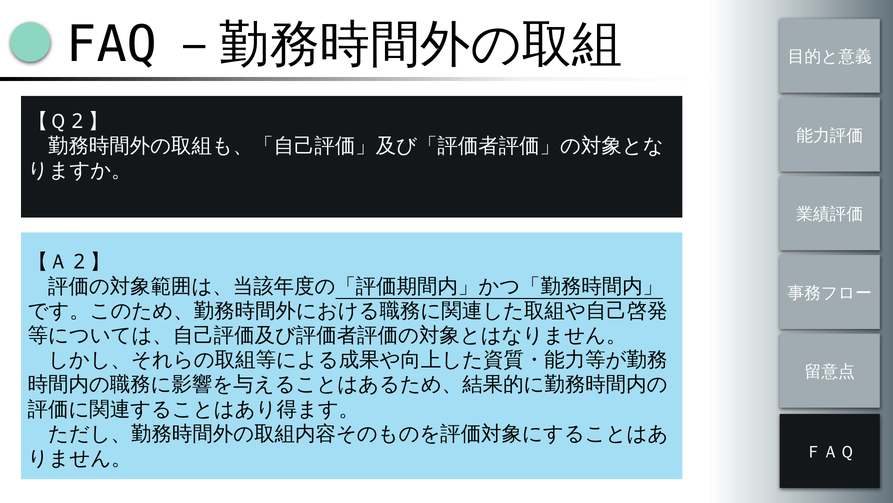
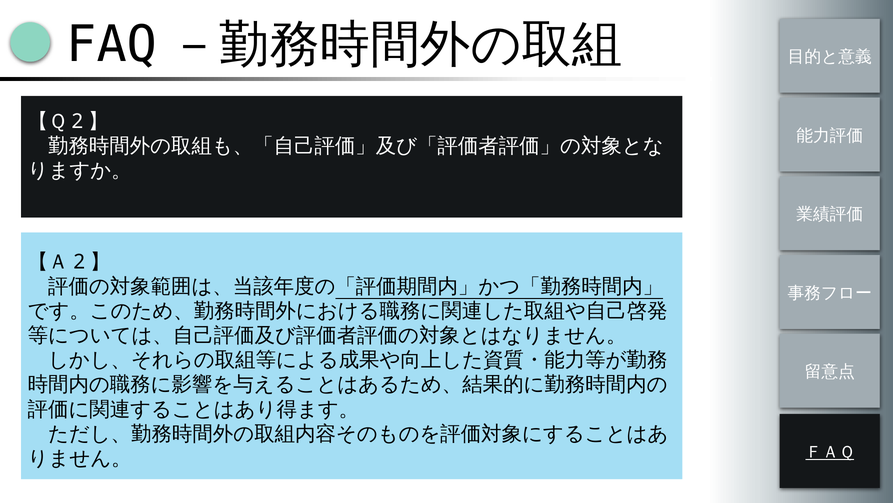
ＦＡＱ underline: none -> present (830, 452)
